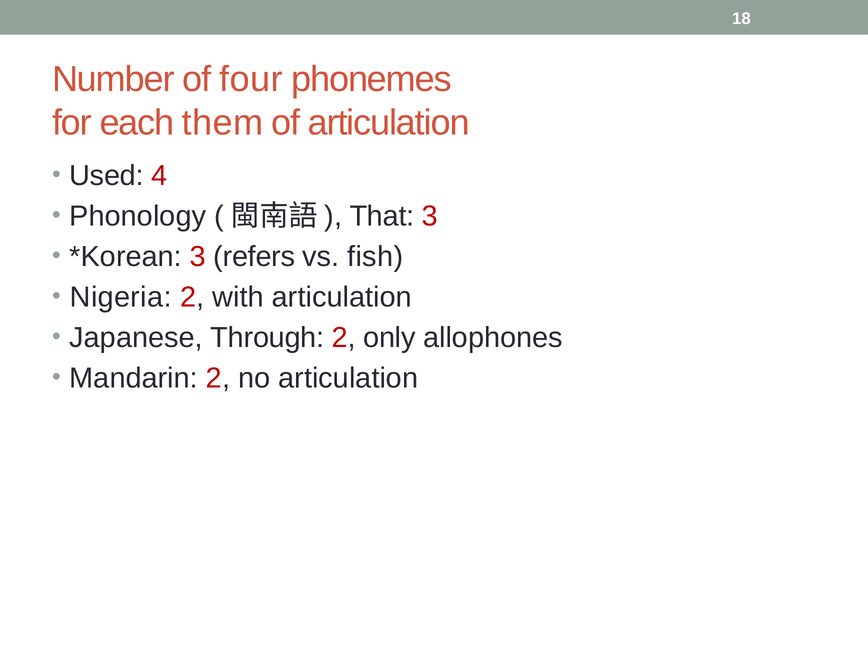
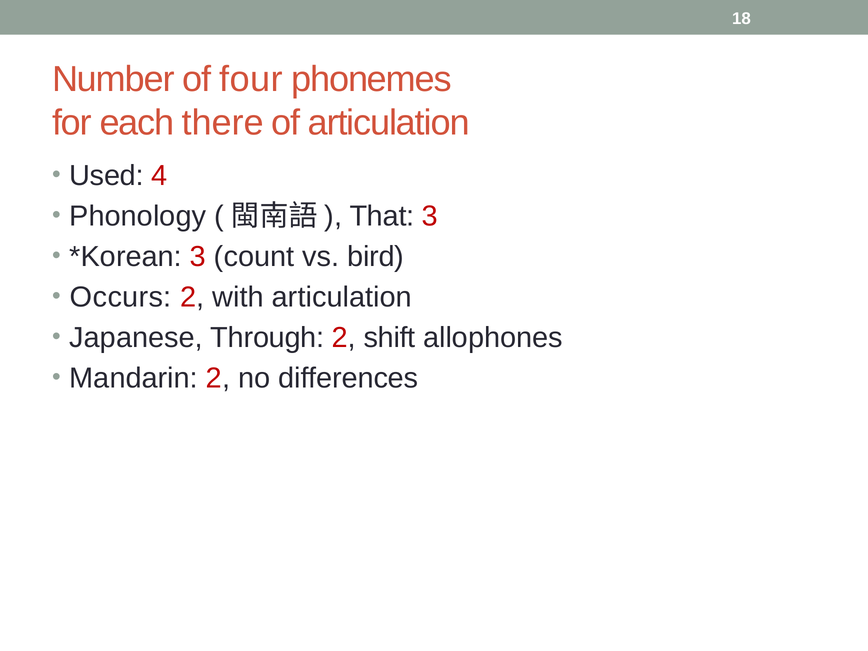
them: them -> there (223, 123)
refers: refers -> count (254, 257)
fish: fish -> bird (376, 257)
Nigeria: Nigeria -> Occurs (121, 297)
only: only -> shift (389, 338)
no articulation: articulation -> differences (348, 378)
